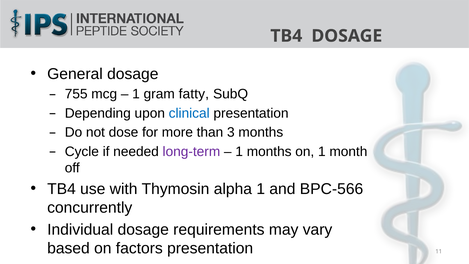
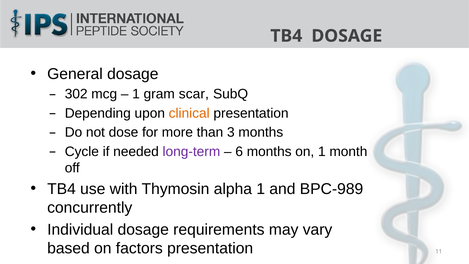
755: 755 -> 302 (76, 94)
fatty: fatty -> scar (194, 94)
clinical colour: blue -> orange (189, 113)
1: 1 -> 6 (239, 151)
BPC-566: BPC-566 -> BPC-989 (332, 189)
